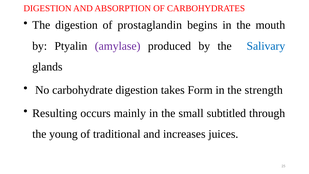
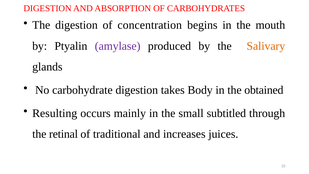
prostaglandin: prostaglandin -> concentration (150, 25)
Salivary colour: blue -> orange (266, 46)
Form: Form -> Body (200, 90)
strength: strength -> obtained (264, 90)
young: young -> retinal (63, 134)
